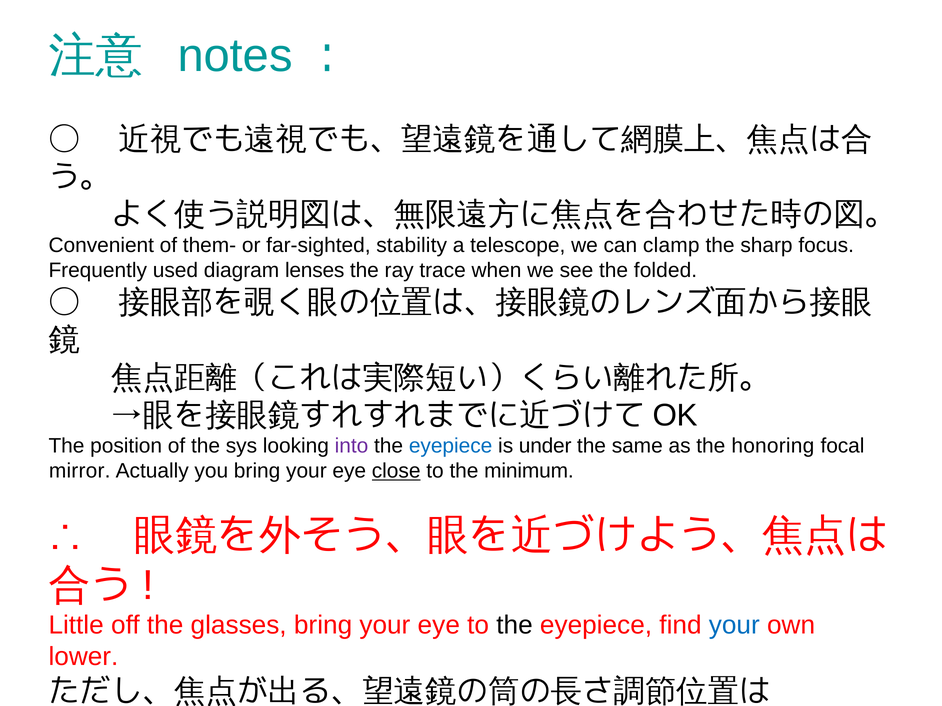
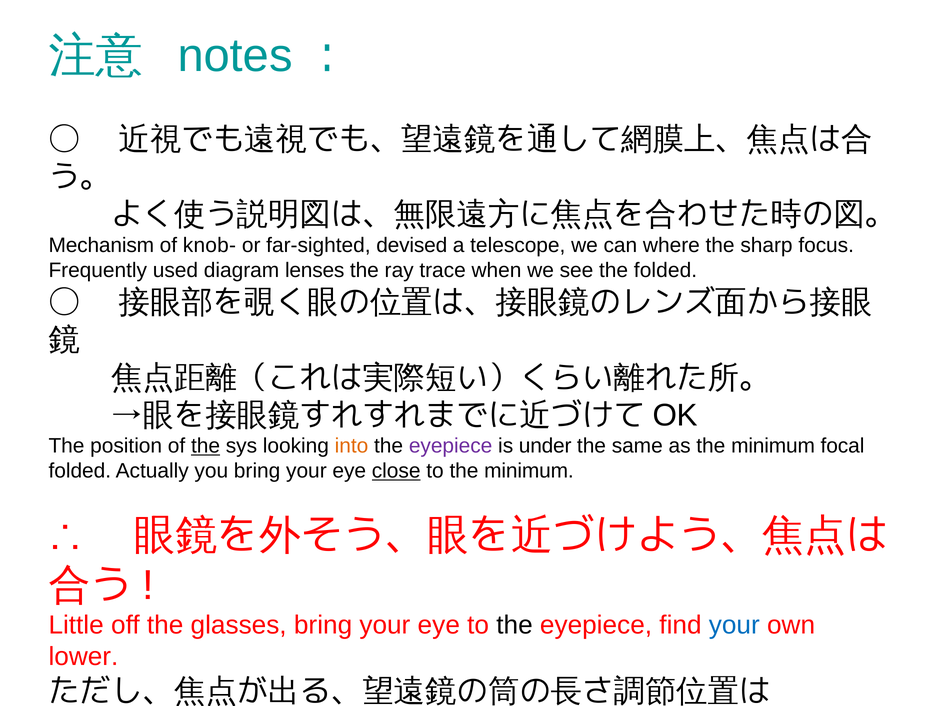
Convenient: Convenient -> Mechanism (101, 245)
them-: them- -> knob- (209, 245)
stability: stability -> devised (412, 245)
clamp: clamp -> where (671, 245)
the underline: none -> present (206, 446)
into colour: purple -> orange (352, 446)
eyepiece colour: blue -> purple (451, 446)
as the honoring: honoring -> minimum (773, 446)
mirror: mirror -> folded (80, 471)
